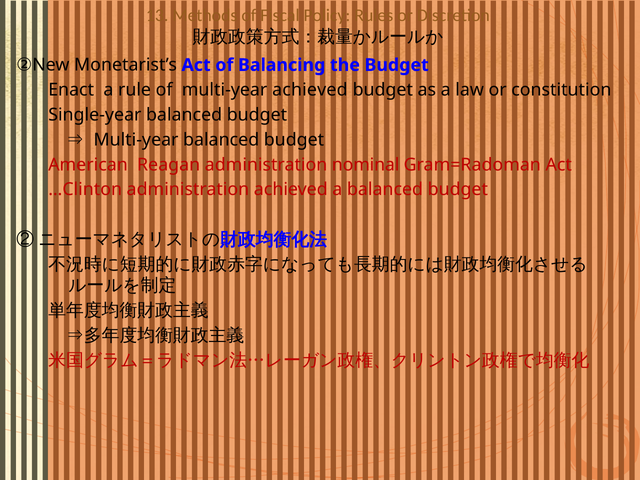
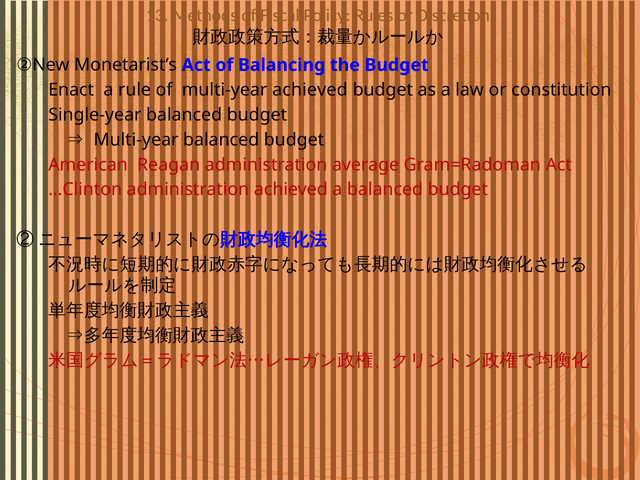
nominal: nominal -> average (366, 165)
